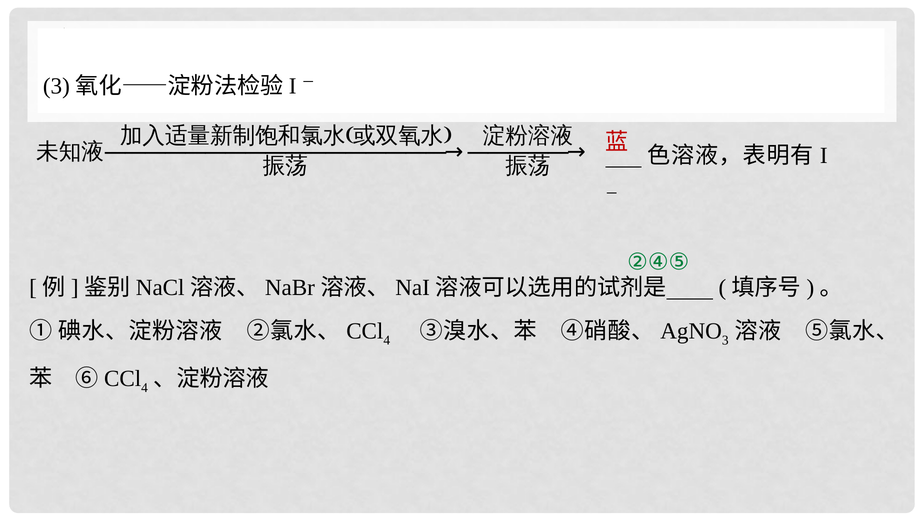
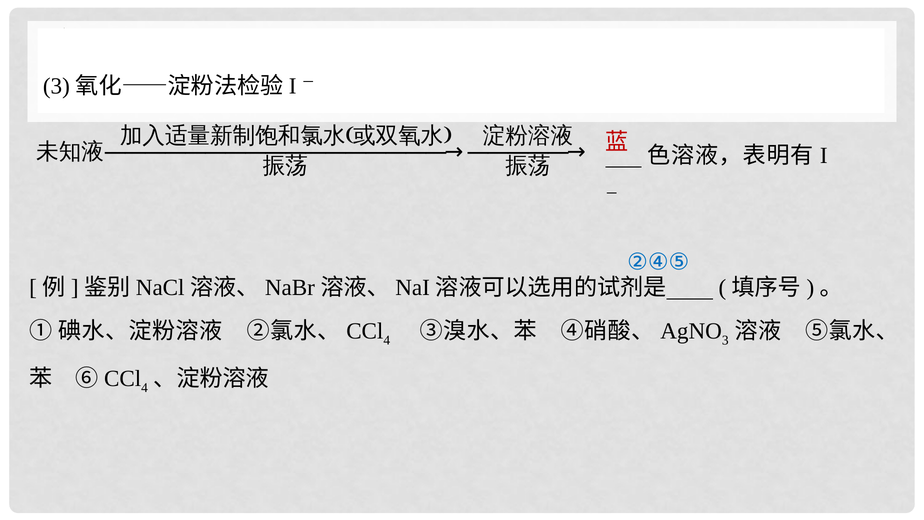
②④⑤ colour: green -> blue (658, 262)
